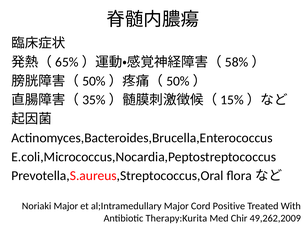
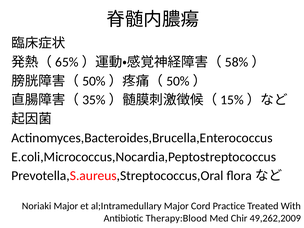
Positive: Positive -> Practice (229, 206)
Therapy:Kurita: Therapy:Kurita -> Therapy:Blood (176, 218)
